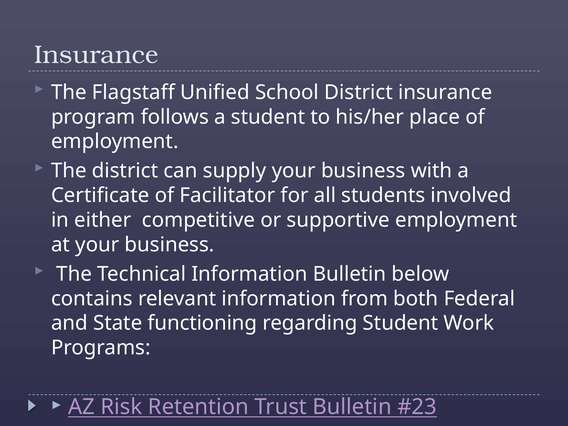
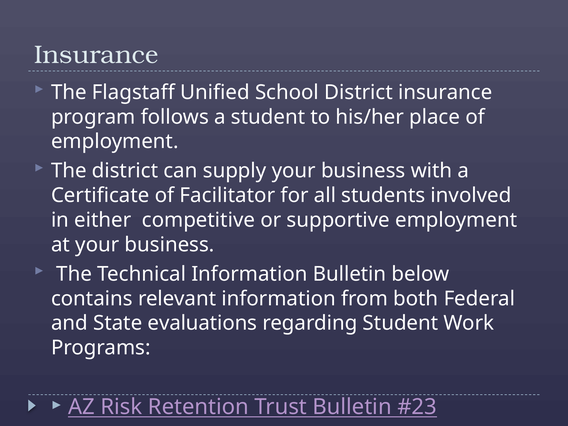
functioning: functioning -> evaluations (202, 323)
